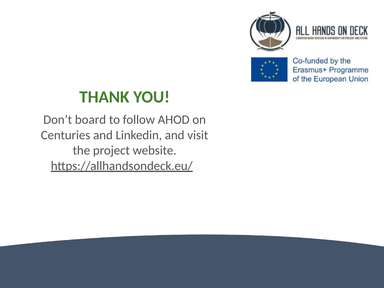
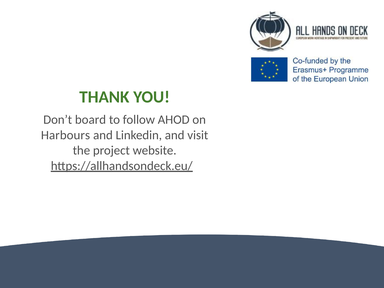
Centuries: Centuries -> Harbours (65, 135)
